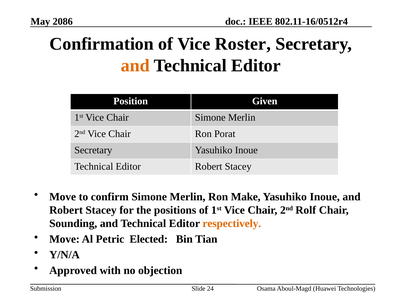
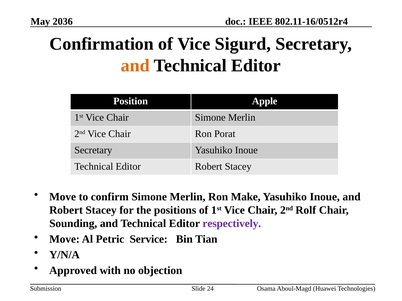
2086: 2086 -> 2036 (63, 21)
Roster: Roster -> Sigurd (243, 44)
Given: Given -> Apple (265, 101)
respectively colour: orange -> purple (232, 224)
Elected: Elected -> Service (149, 240)
